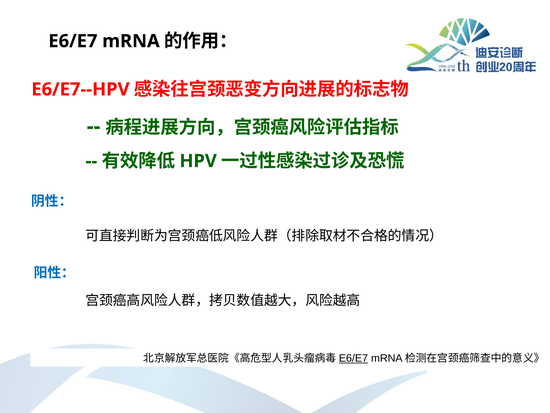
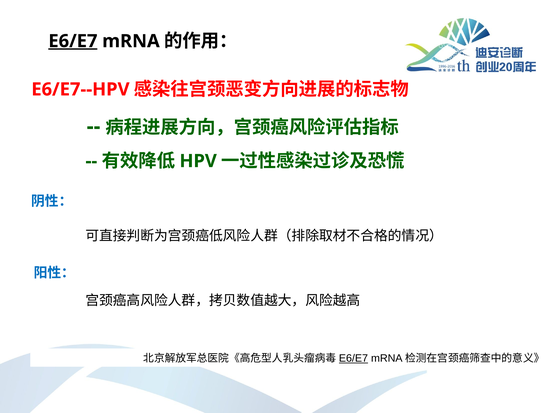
E6/E7 underline: none -> present (73, 41)
